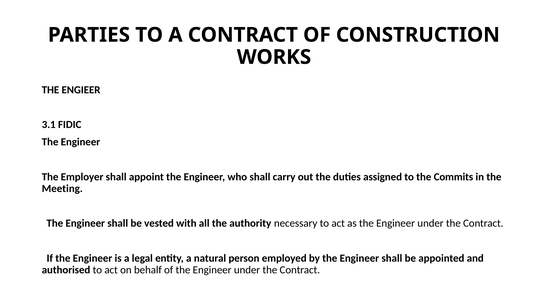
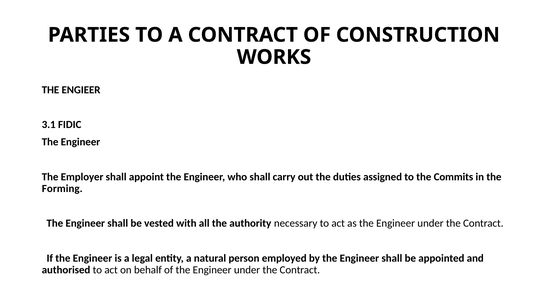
Meeting: Meeting -> Forming (62, 189)
